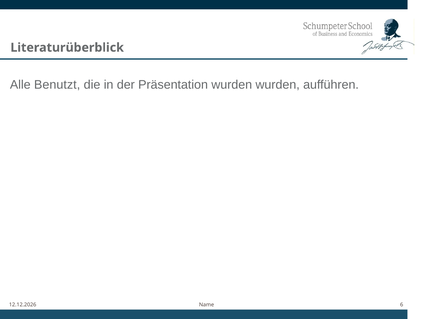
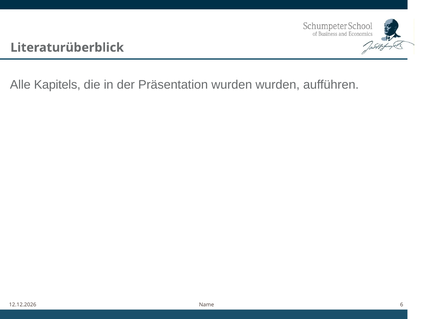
Benutzt: Benutzt -> Kapitels (57, 85)
